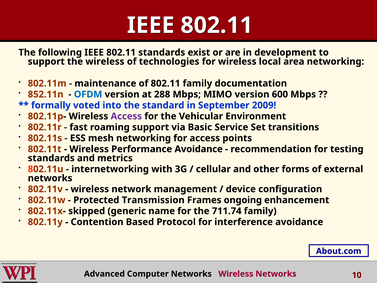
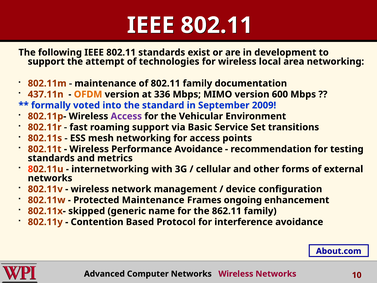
the wireless: wireless -> attempt (105, 61)
852.11n: 852.11n -> 437.11n (46, 94)
OFDM colour: blue -> orange (88, 94)
288: 288 -> 336 (162, 94)
Protected Transmission: Transmission -> Maintenance (153, 200)
711.74: 711.74 -> 862.11 (227, 211)
